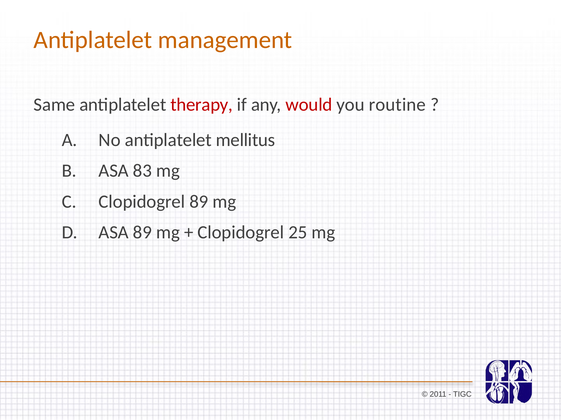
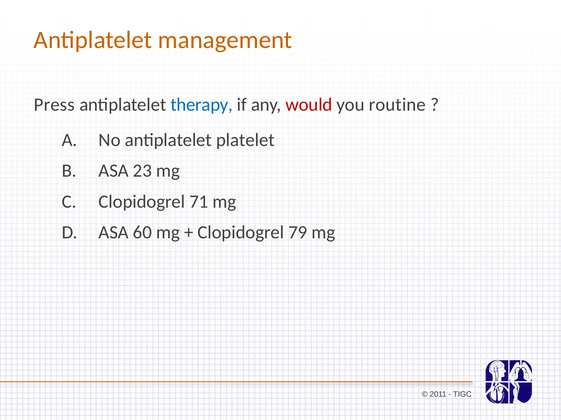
Same: Same -> Press (54, 105)
therapy colour: red -> blue (202, 105)
mellitus: mellitus -> platelet (245, 140)
83: 83 -> 23 (142, 171)
Clopidogrel 89: 89 -> 71 (199, 202)
ASA 89: 89 -> 60 (142, 233)
25: 25 -> 79 (298, 233)
